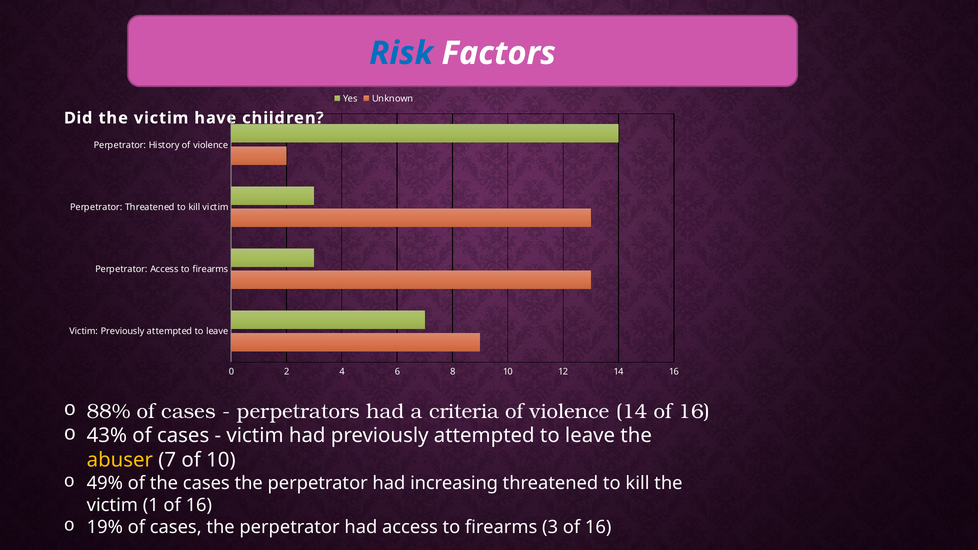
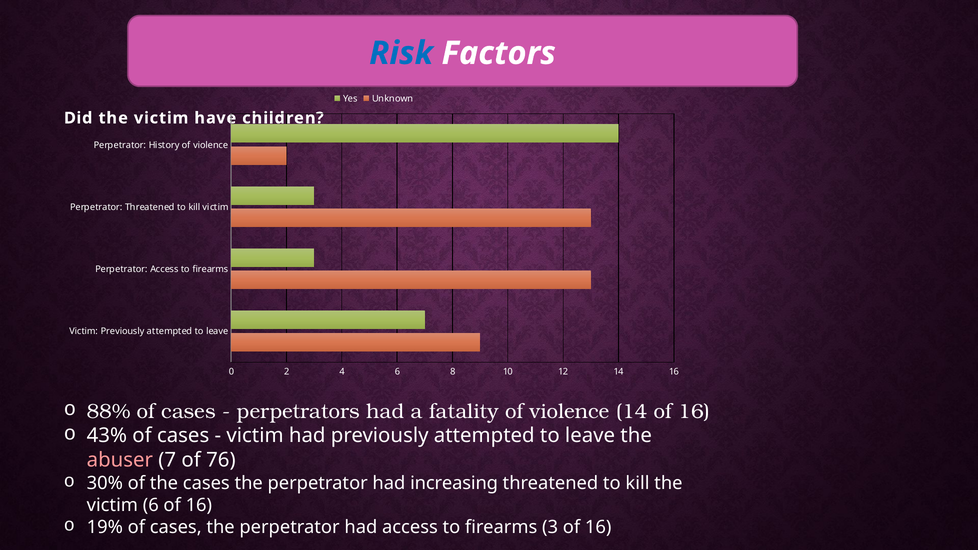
criteria: criteria -> fatality (464, 411)
abuser colour: yellow -> pink (120, 460)
of 10: 10 -> 76 (221, 460)
49%: 49% -> 30% (105, 483)
victim 1: 1 -> 6 (151, 505)
